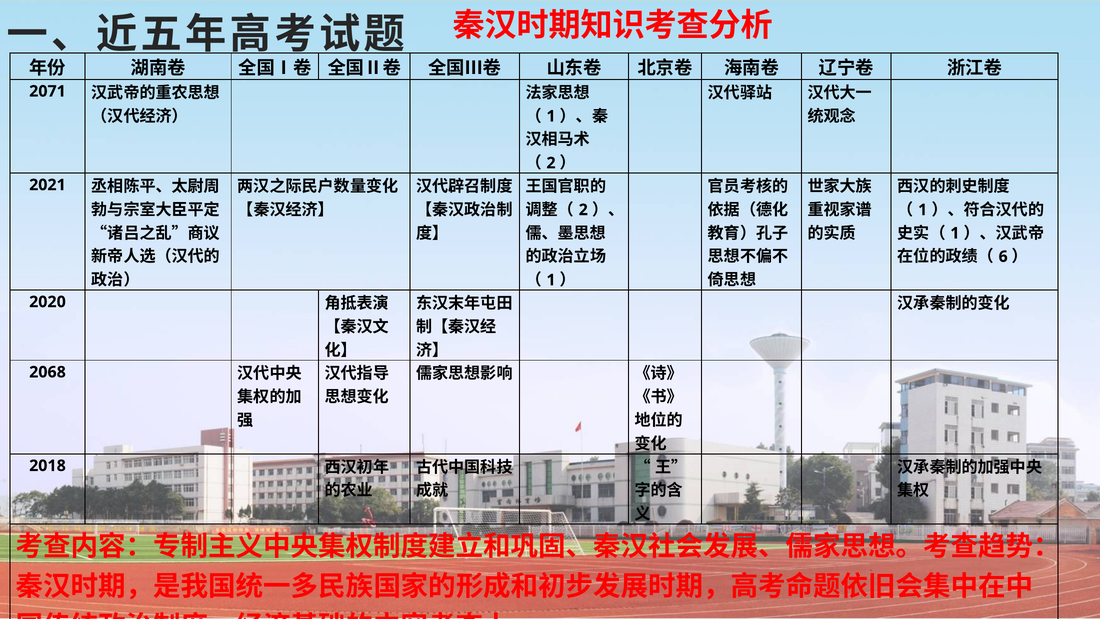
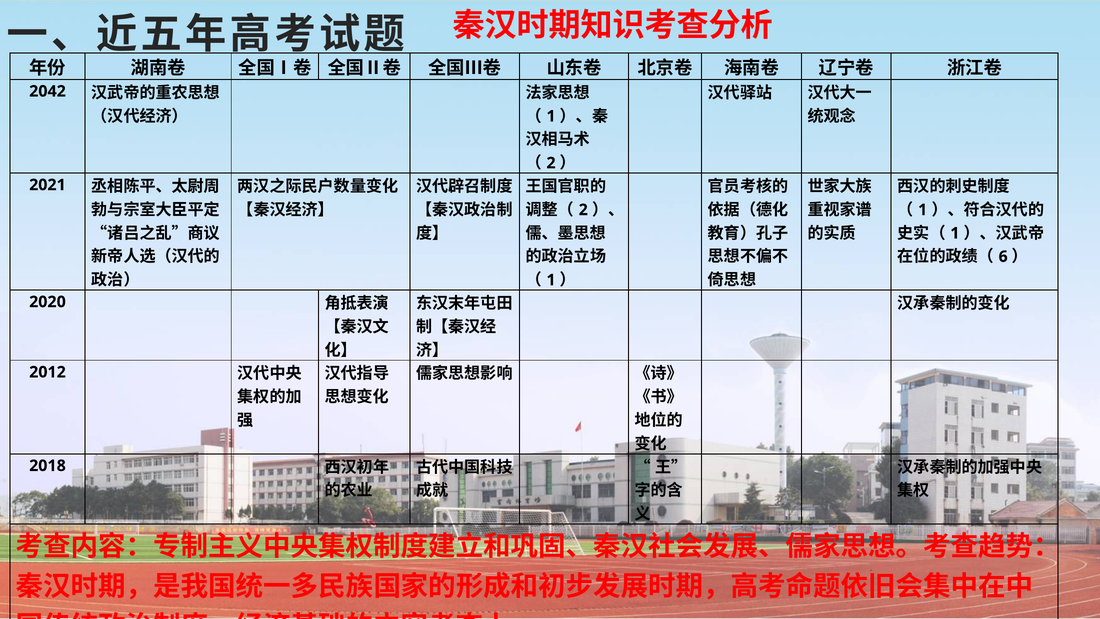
2071: 2071 -> 2042 (48, 91)
2068: 2068 -> 2012 (48, 372)
